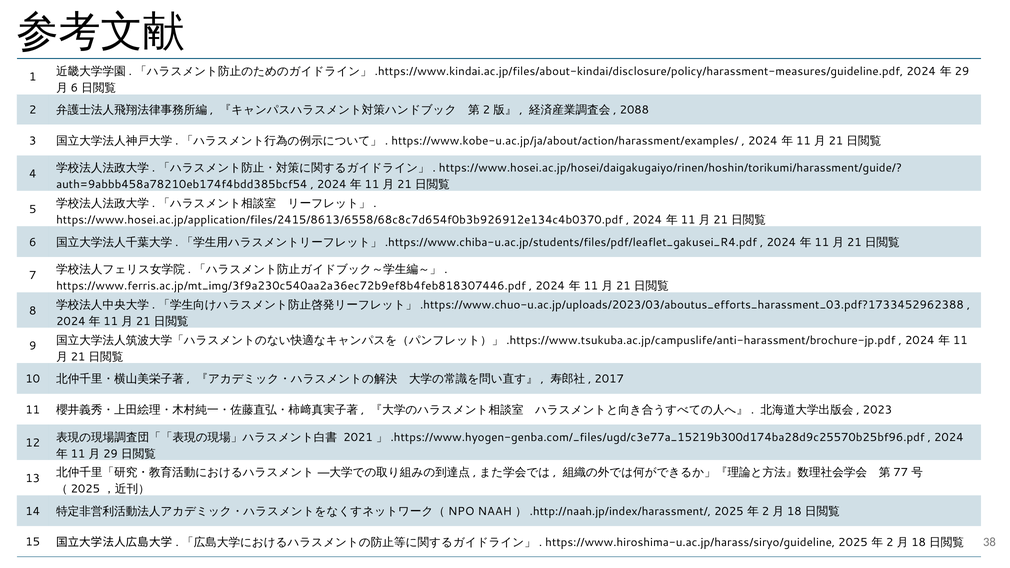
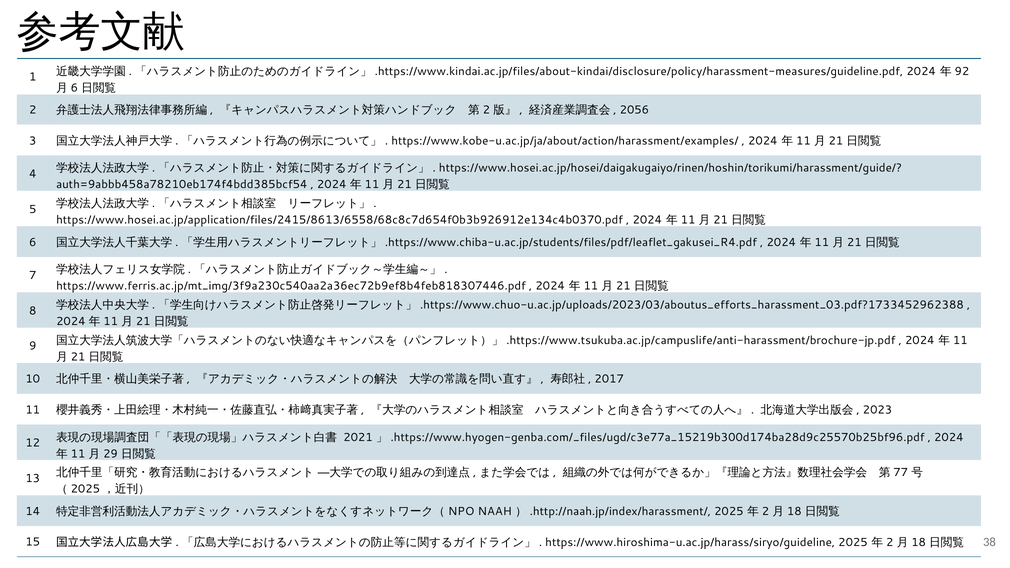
29: 29 -> 92 (962, 71)
2088: 2088 -> 2056 (634, 110)
